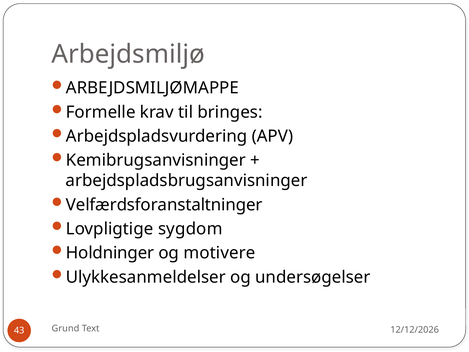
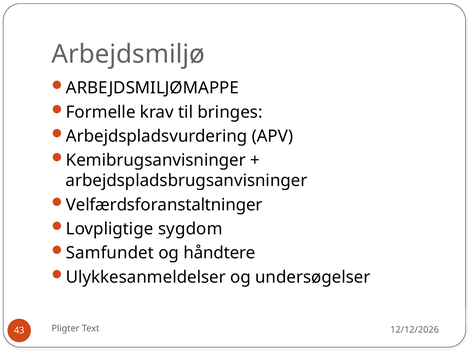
Holdninger: Holdninger -> Samfundet (110, 253)
motivere: motivere -> håndtere (219, 253)
Grund: Grund -> Pligter (66, 328)
